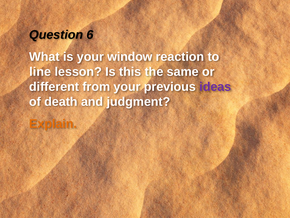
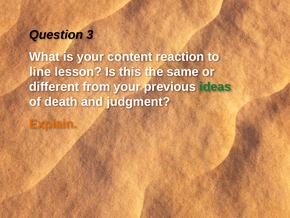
6: 6 -> 3 (90, 35)
window: window -> content (130, 57)
ideas colour: purple -> green (215, 87)
